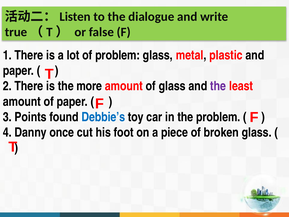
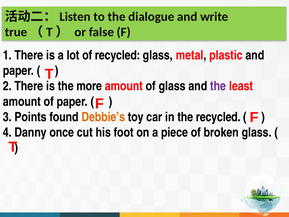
of problem: problem -> recycled (118, 55)
Debbie’s colour: blue -> orange (103, 117)
the problem: problem -> recycled (218, 117)
